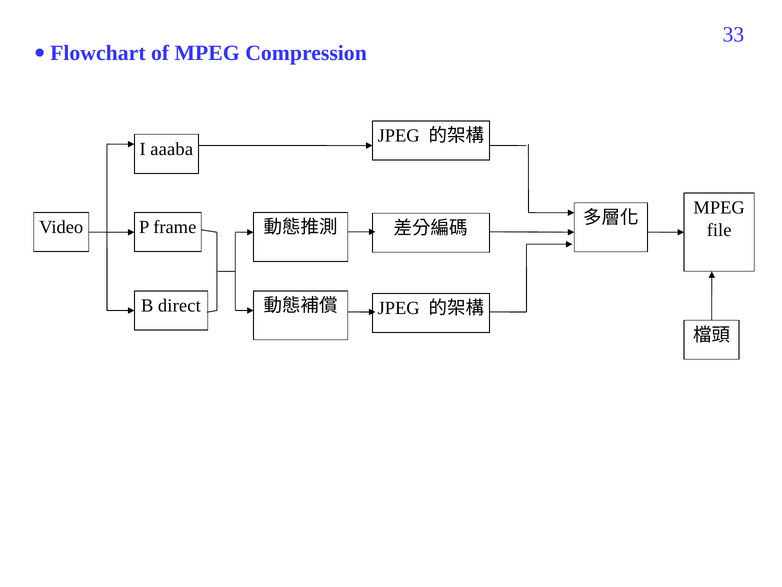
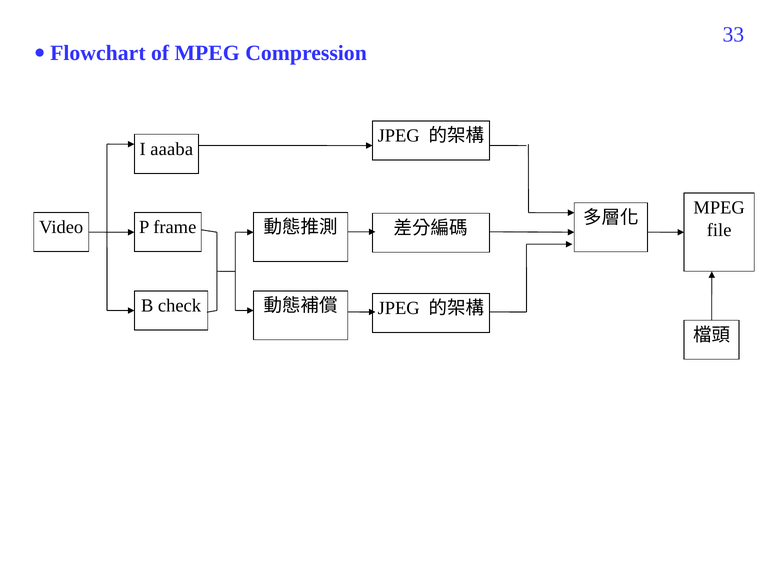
direct: direct -> check (179, 305)
